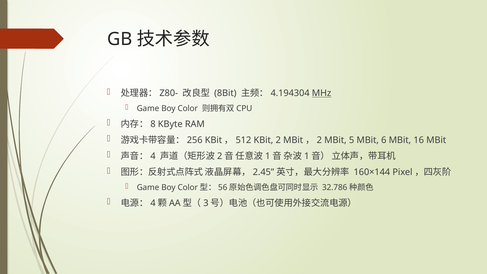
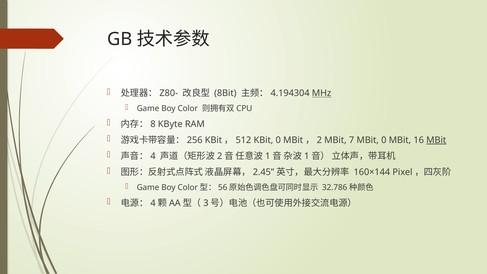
KBit 2: 2 -> 0 (278, 140)
5: 5 -> 7 (352, 140)
MBit 6: 6 -> 0 (384, 140)
MBit underline: none -> present (436, 140)
